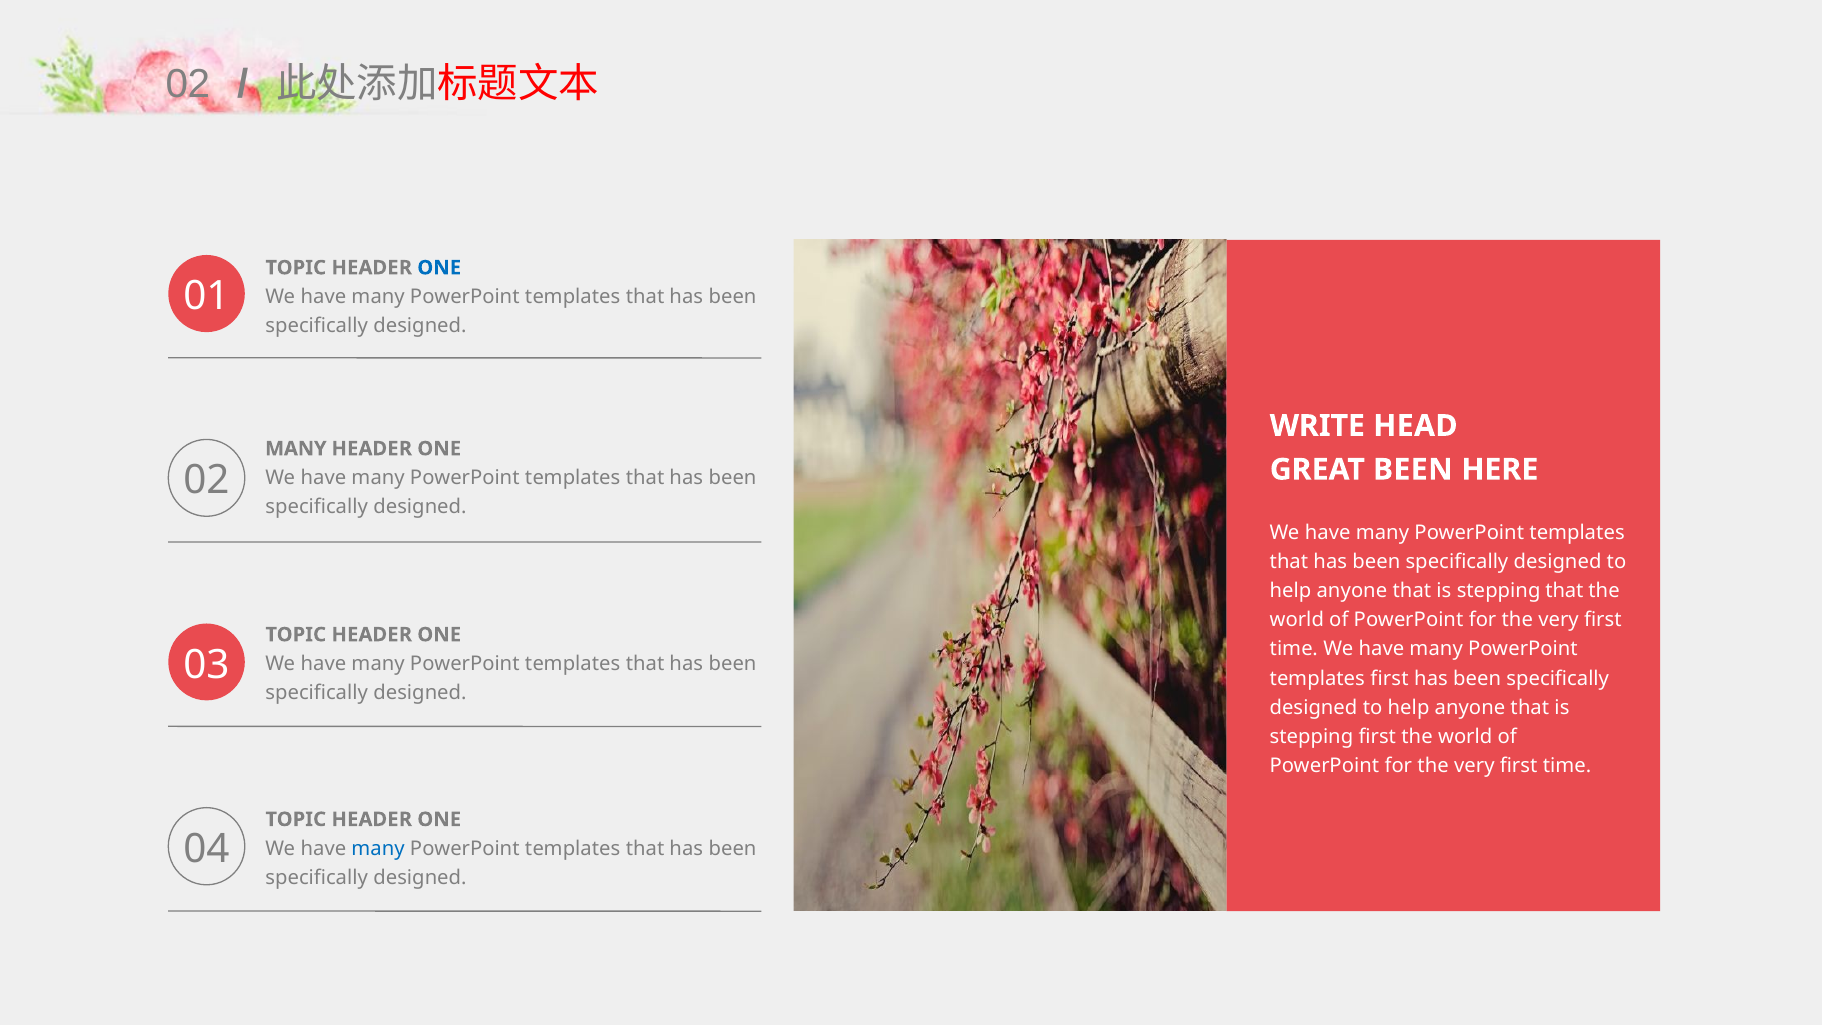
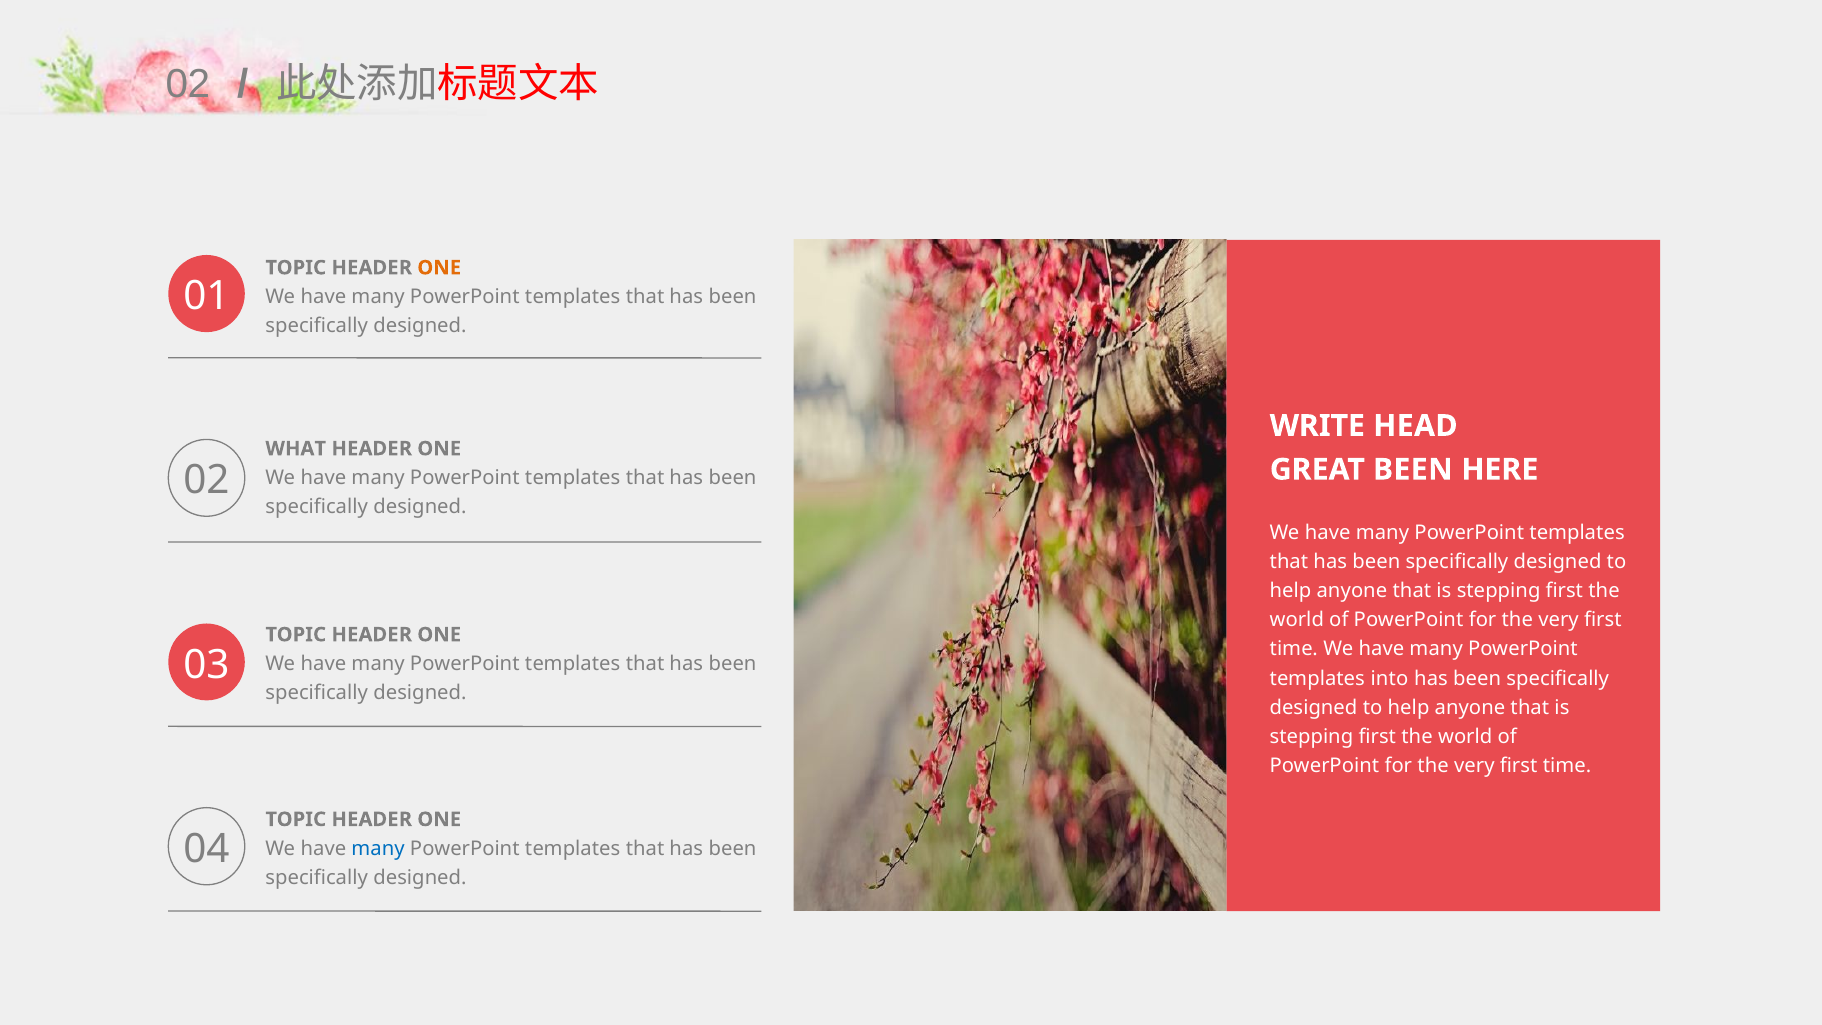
ONE colour: blue -> orange (439, 268)
MANY: MANY -> WHAT (296, 449)
that: that -> first (1564, 591)
templates first: first -> into (1390, 678)
